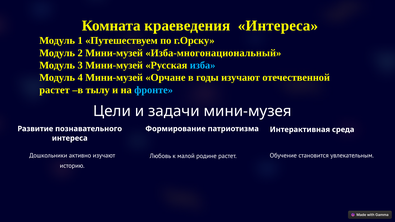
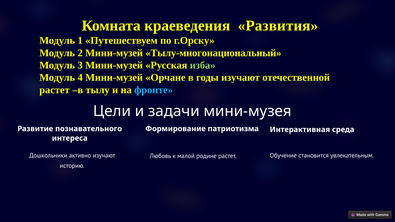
краеведения Интереса: Интереса -> Развития (278, 26)
Изба-многонациональный: Изба-многонациональный -> Тылу-многонациональный (213, 53)
изба colour: light blue -> light green (203, 65)
